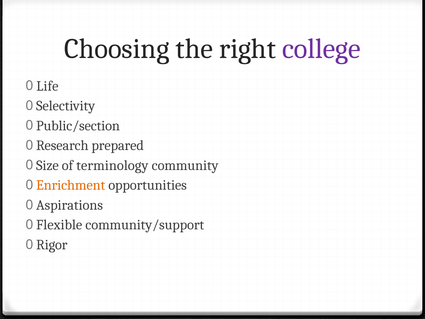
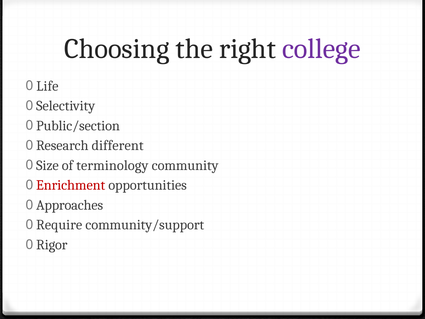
prepared: prepared -> different (118, 145)
Enrichment colour: orange -> red (71, 185)
Aspirations: Aspirations -> Approaches (70, 205)
Flexible: Flexible -> Require (59, 225)
